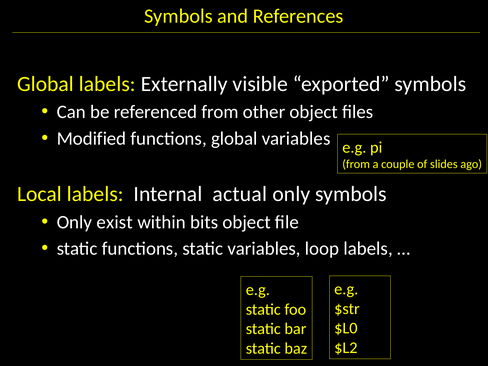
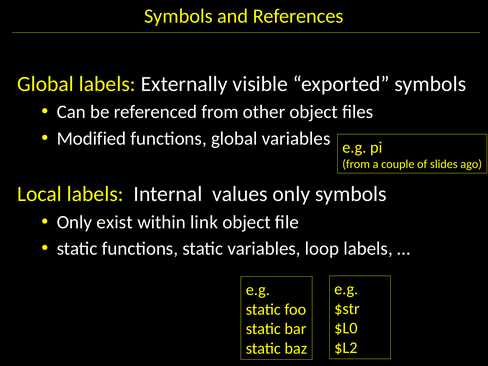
actual: actual -> values (240, 194)
bits: bits -> link (204, 222)
